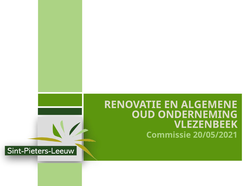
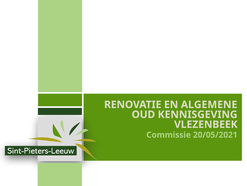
ONDERNEMING: ONDERNEMING -> KENNISGEVING (198, 114)
